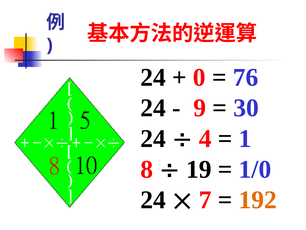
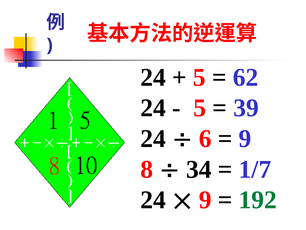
0: 0 -> 5 (199, 77)
76: 76 -> 62 (246, 77)
9: 9 -> 5 (200, 108)
30: 30 -> 39 (246, 108)
4: 4 -> 6 (205, 138)
1: 1 -> 9 (245, 138)
19: 19 -> 34 (199, 169)
1/0: 1/0 -> 1/7 (255, 169)
7: 7 -> 9 (205, 200)
192 colour: orange -> green (258, 200)
